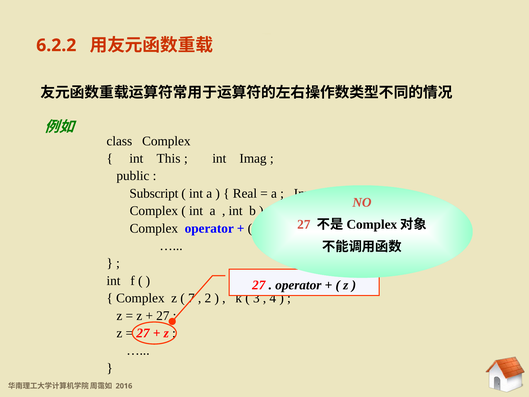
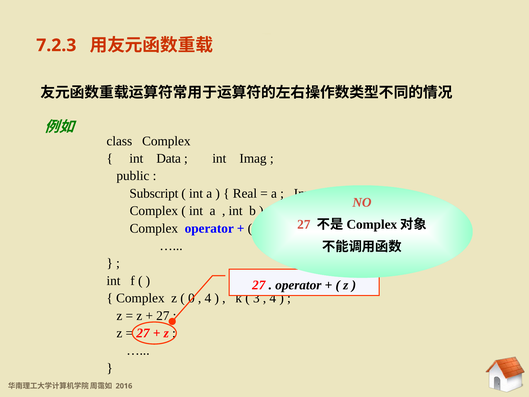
6.2.2: 6.2.2 -> 7.2.3 (56, 45)
This: This -> Data (169, 158)
7: 7 -> 0 (191, 298)
2: 2 -> 4 (208, 298)
